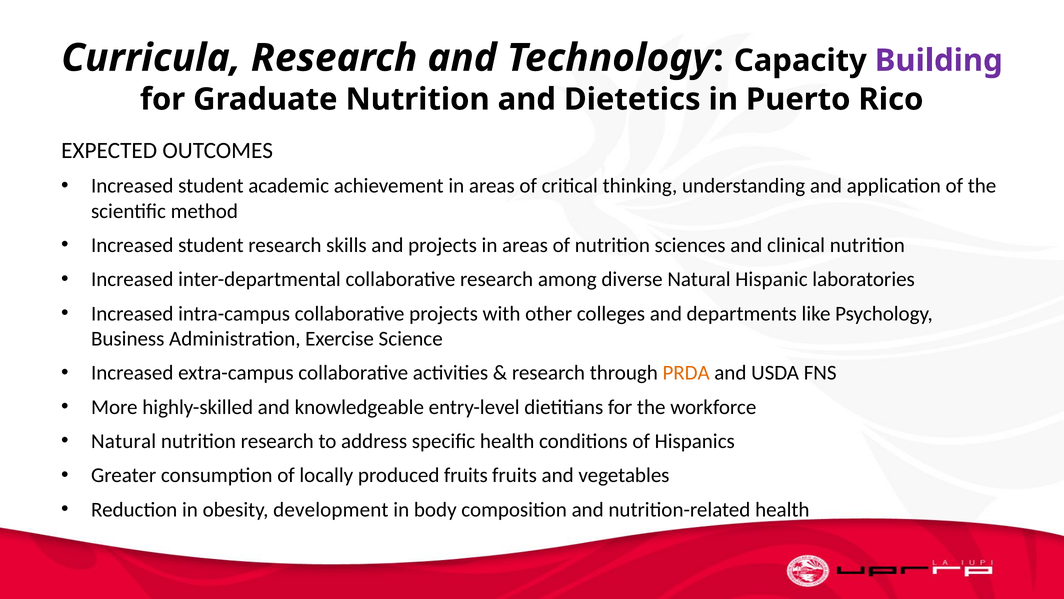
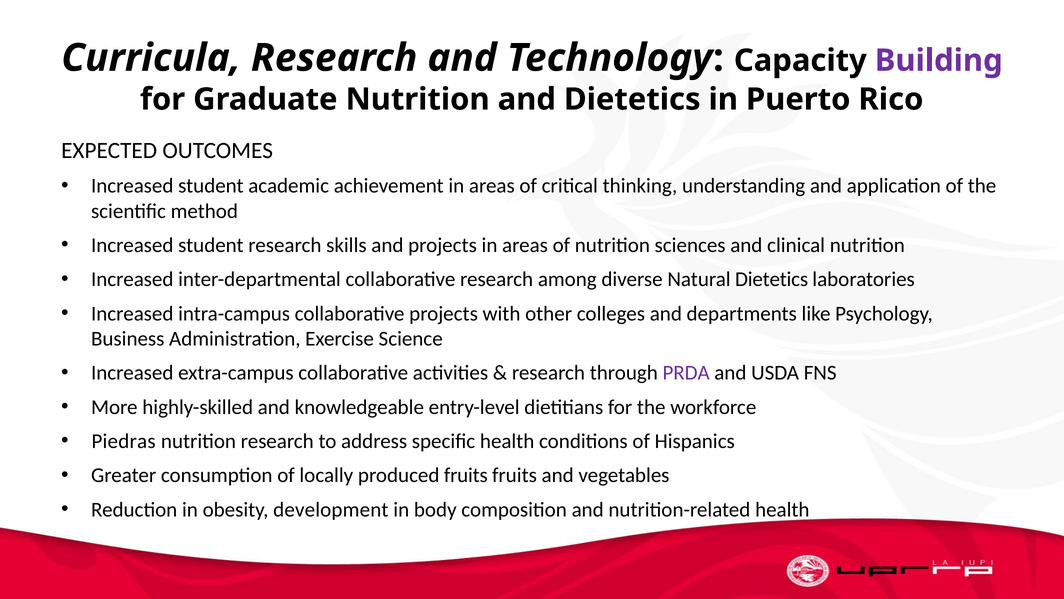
Natural Hispanic: Hispanic -> Dietetics (772, 279)
PRDA colour: orange -> purple (686, 373)
Natural: Natural -> Piedras (124, 441)
